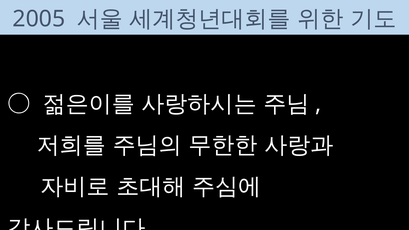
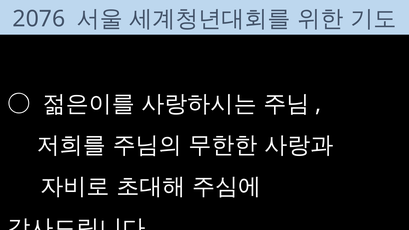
2005: 2005 -> 2076 (39, 19)
